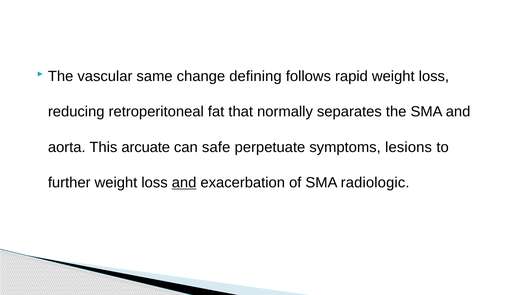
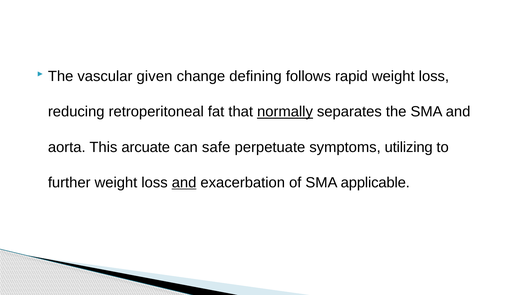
same: same -> given (154, 76)
normally underline: none -> present (285, 112)
lesions: lesions -> utilizing (409, 147)
radiologic: radiologic -> applicable (375, 183)
